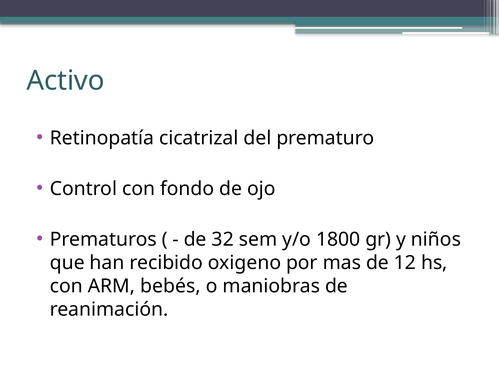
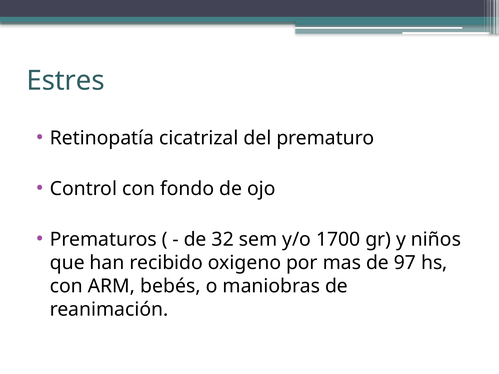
Activo: Activo -> Estres (66, 81)
1800: 1800 -> 1700 (338, 240)
12: 12 -> 97 (405, 263)
